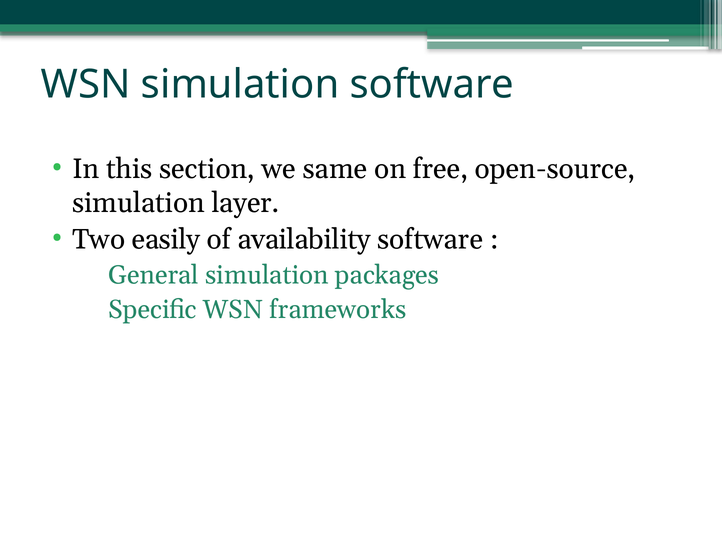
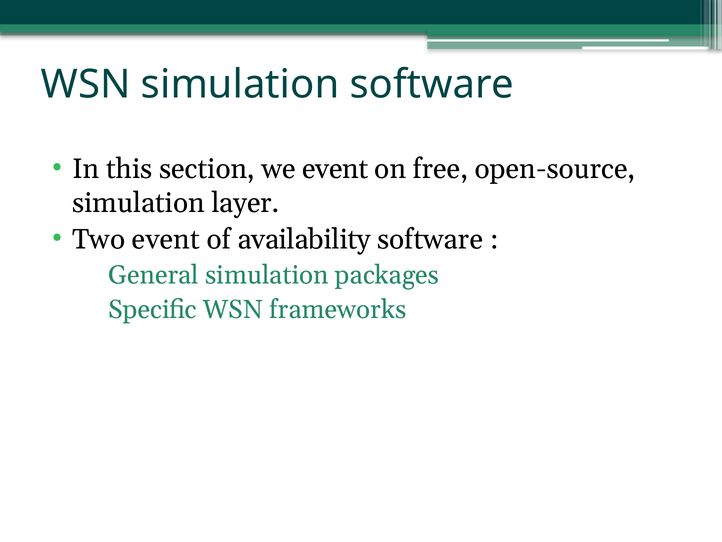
we same: same -> event (335, 169)
Two easily: easily -> event (166, 239)
